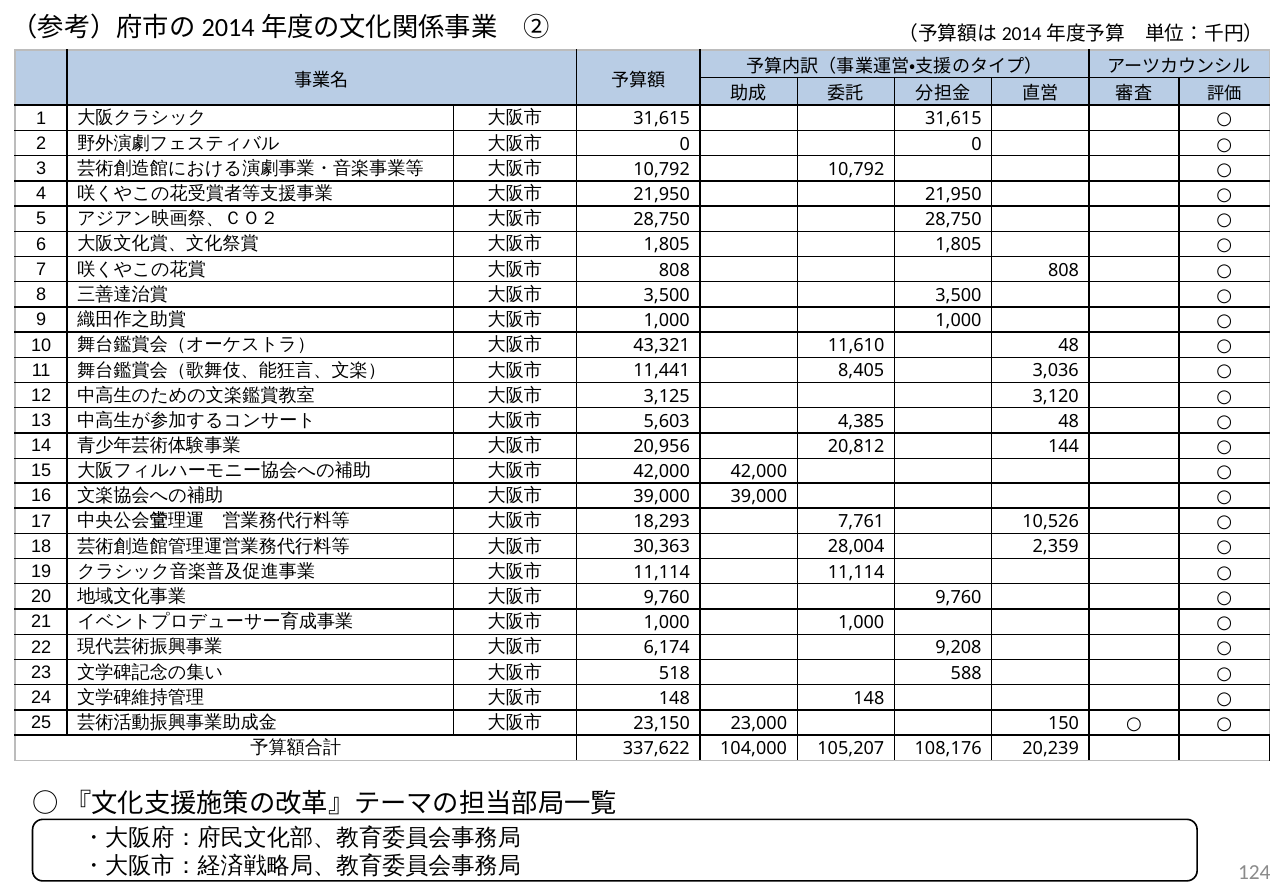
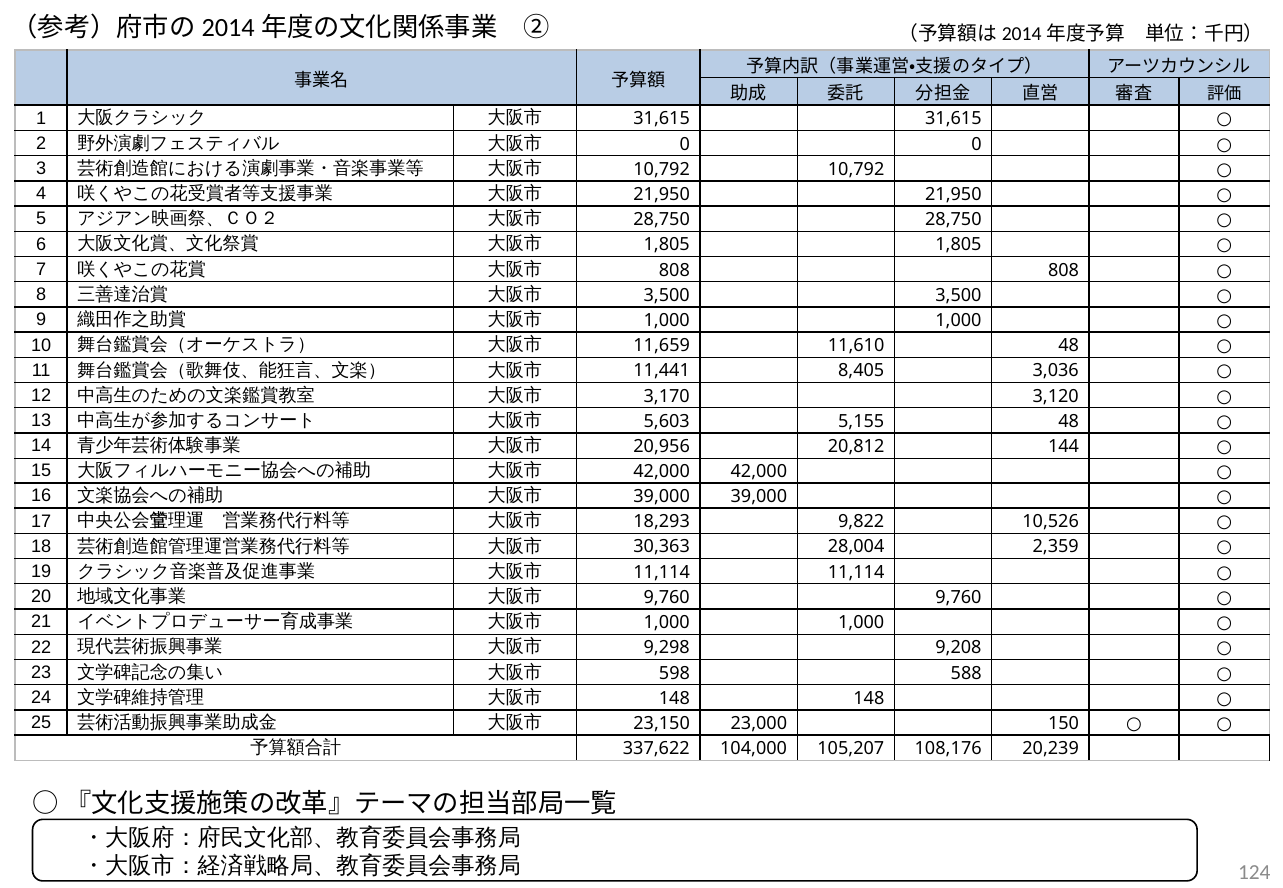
43,321: 43,321 -> 11,659 (662, 346)
3,125: 3,125 -> 3,170 (667, 396)
4,385: 4,385 -> 5,155 (861, 422)
7,761: 7,761 -> 9,822 (861, 522)
6,174: 6,174 -> 9,298 (667, 648)
518: 518 -> 598 (674, 673)
